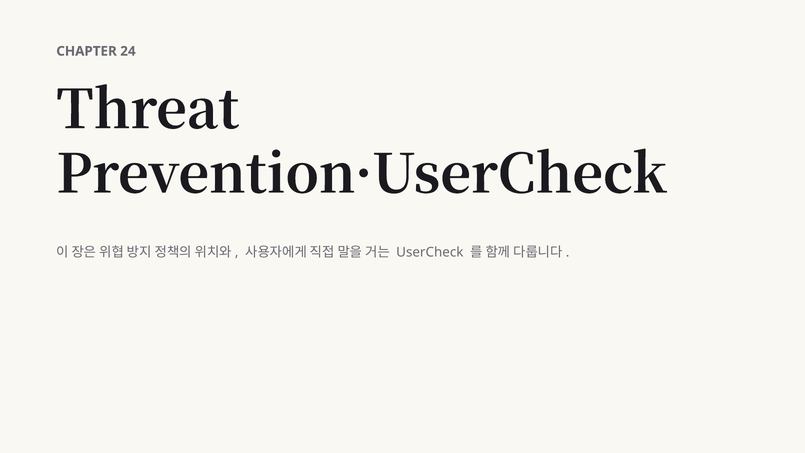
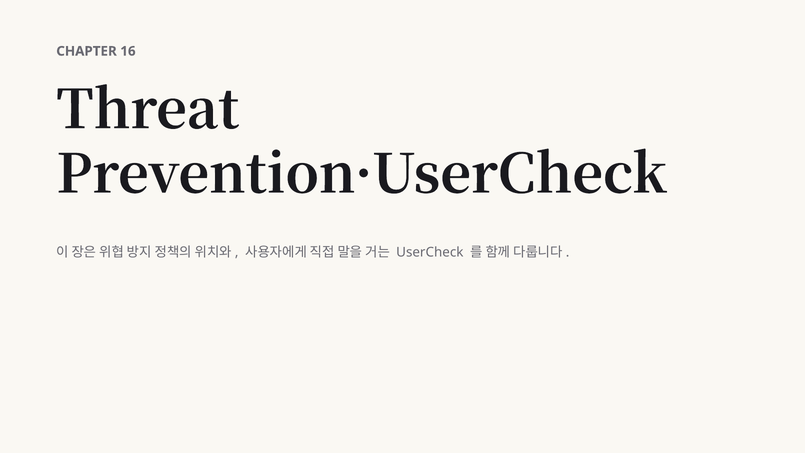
24: 24 -> 16 (128, 51)
